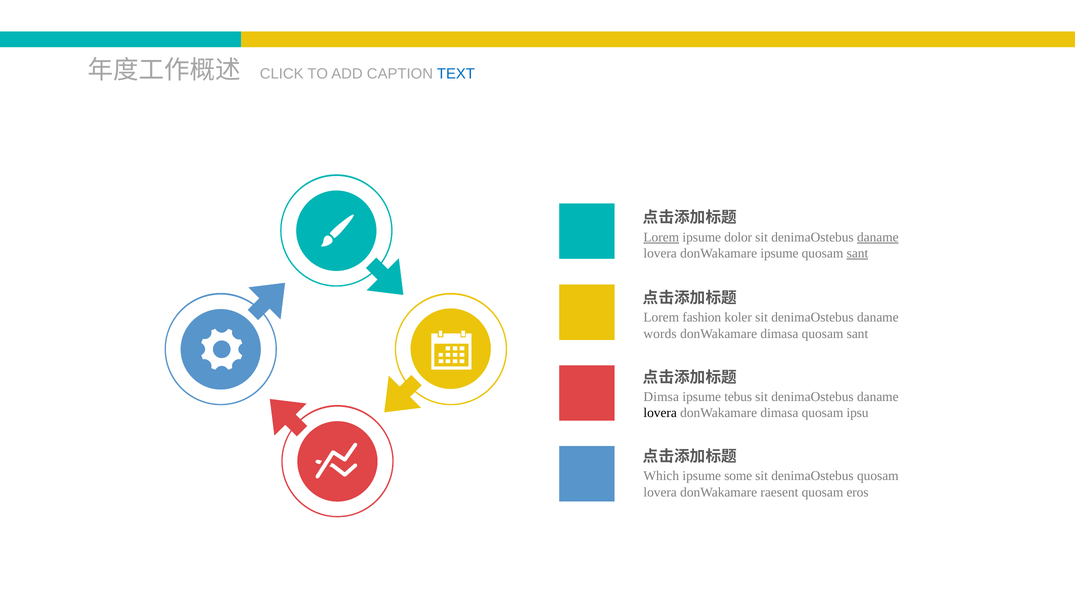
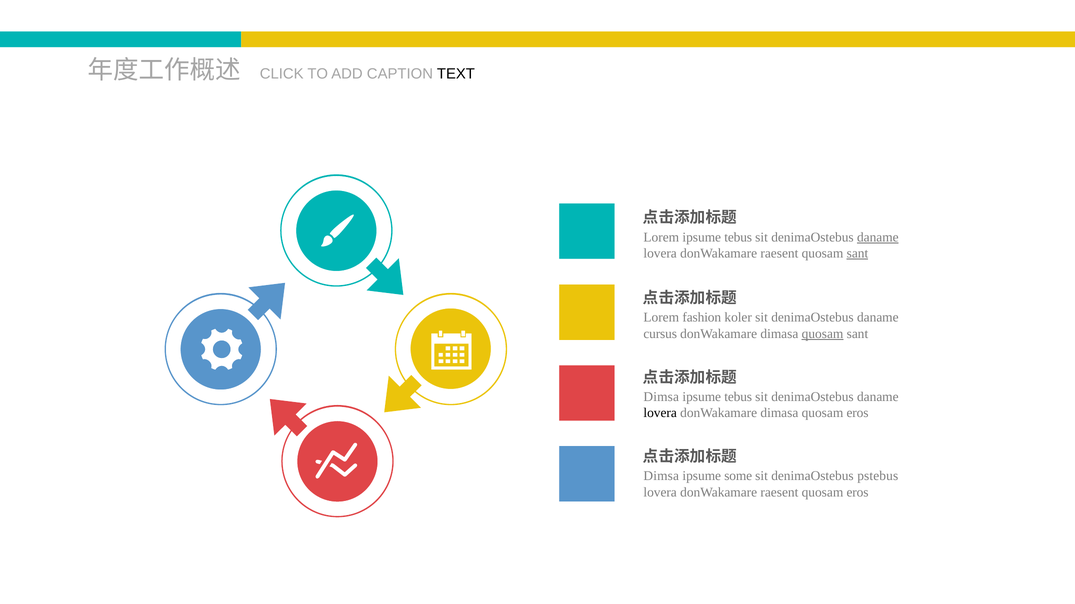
TEXT colour: blue -> black (456, 74)
Lorem underline: present -> none (661, 237)
dolor: dolor -> tebus (738, 237)
ipsume: ipsume -> raesent (779, 253)
words: words -> cursus (660, 334)
quosam underline: none -> present (823, 334)
dimasa quosam ipsu: ipsu -> eros (858, 414)
Which: Which -> Dimsa (661, 477)
denimaOstebus quosam: quosam -> pstebus (878, 477)
